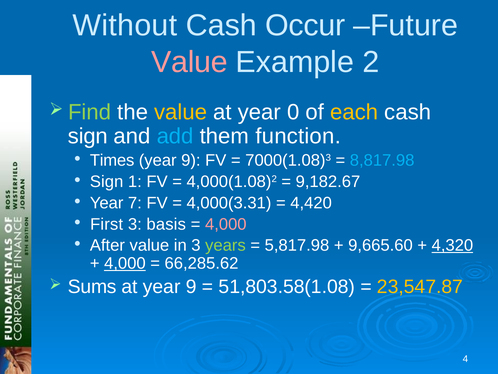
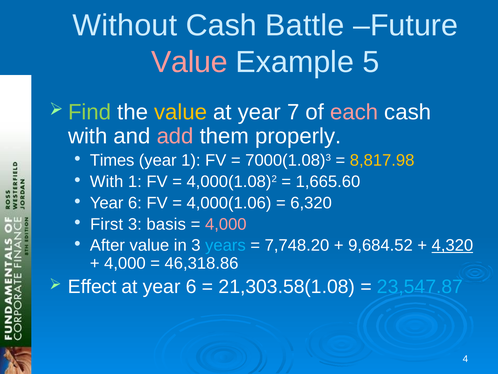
Occur: Occur -> Battle (305, 25)
2: 2 -> 5 (371, 62)
0: 0 -> 7 (293, 112)
each colour: yellow -> pink (354, 112)
sign: sign -> with (88, 136)
add colour: light blue -> pink (175, 136)
function: function -> properly (298, 136)
9: 9 -> 1 (191, 160)
8,817.98 colour: light blue -> yellow (382, 160)
Sign: Sign -> With (107, 181)
9,182.67: 9,182.67 -> 1,665.60 (328, 181)
7: 7 -> 6 (135, 203)
4,000(3.31: 4,000(3.31 -> 4,000(1.06 (229, 203)
4,420: 4,420 -> 6,320 (311, 203)
years colour: light green -> light blue (225, 245)
5,817.98: 5,817.98 -> 7,748.20 (297, 245)
9,665.60: 9,665.60 -> 9,684.52 (380, 245)
4,000 underline: present -> none (125, 263)
66,285.62: 66,285.62 -> 46,318.86 (201, 263)
Sums: Sums -> Effect (92, 286)
at year 9: 9 -> 6 (191, 286)
51,803.58(1.08: 51,803.58(1.08 -> 21,303.58(1.08 (287, 286)
23,547.87 colour: yellow -> light blue (420, 286)
